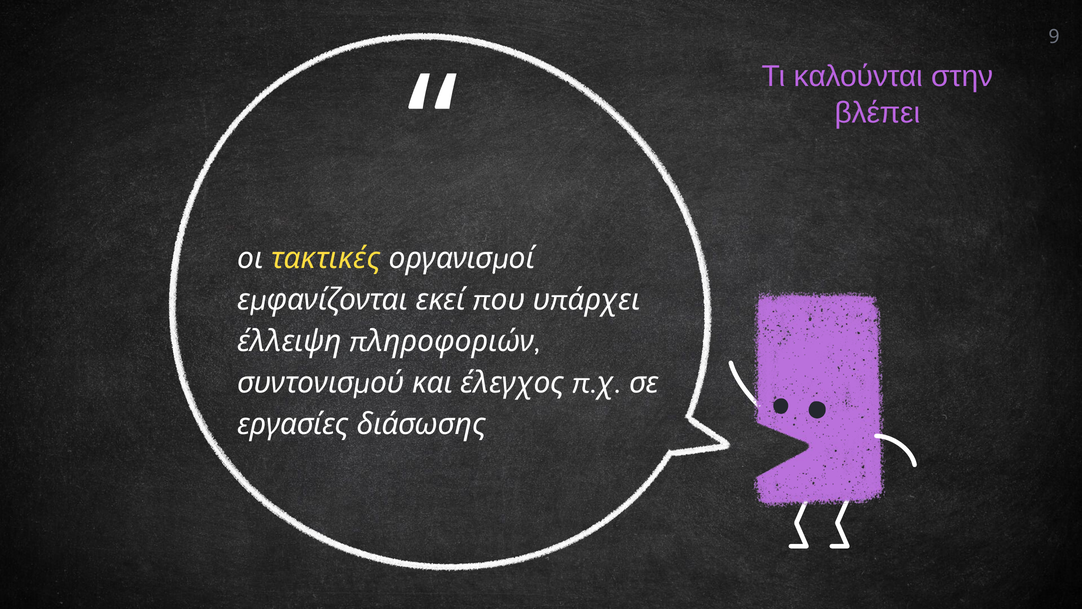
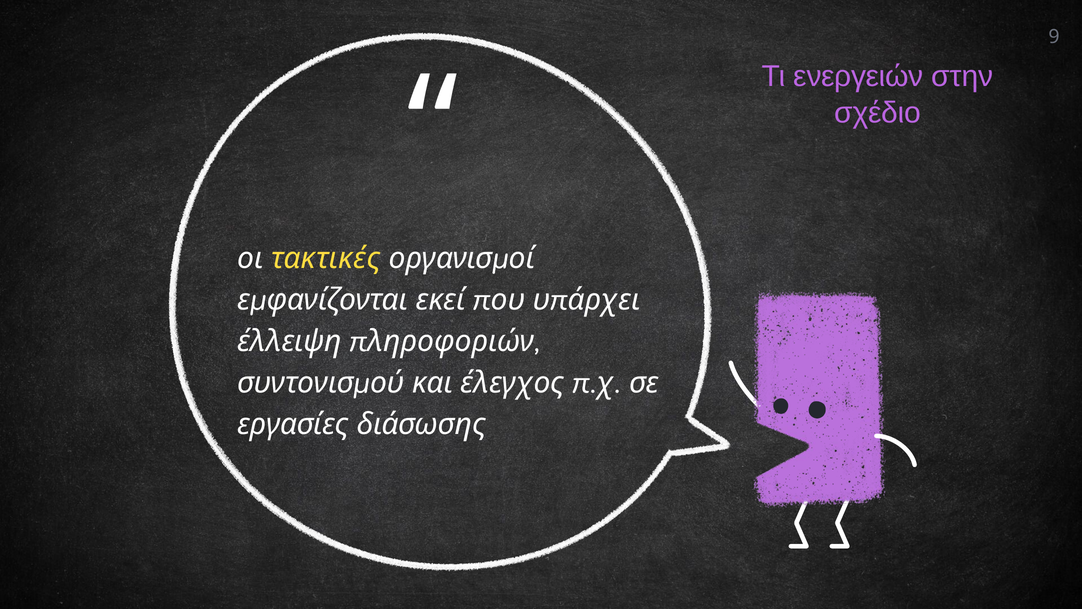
καλούνται: καλούνται -> ενεργειών (858, 76)
βλέπει: βλέπει -> σχέδιο (878, 113)
